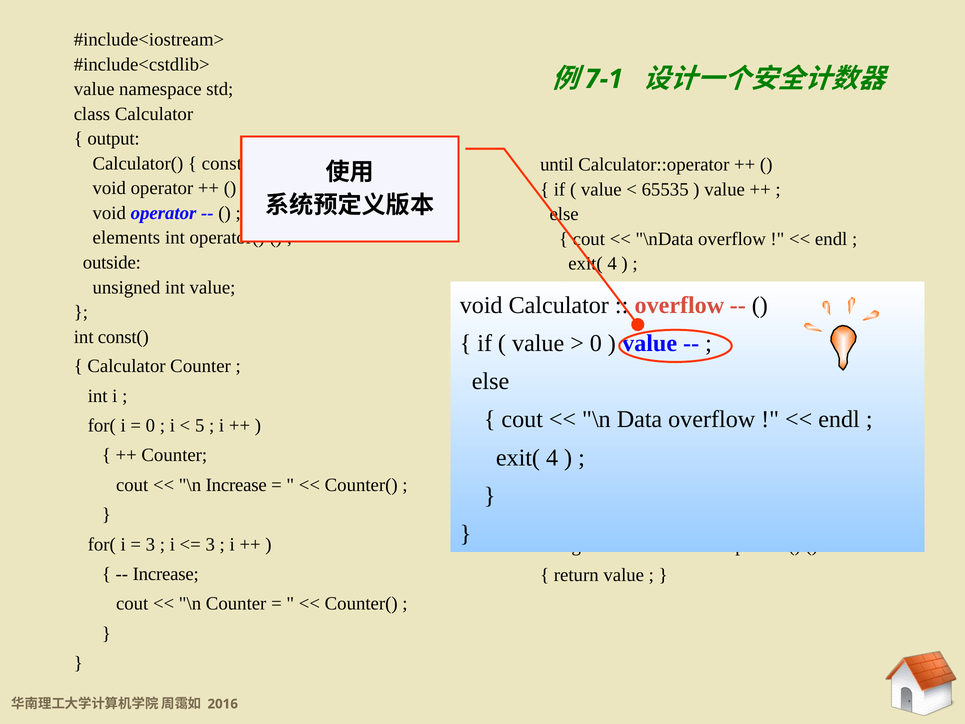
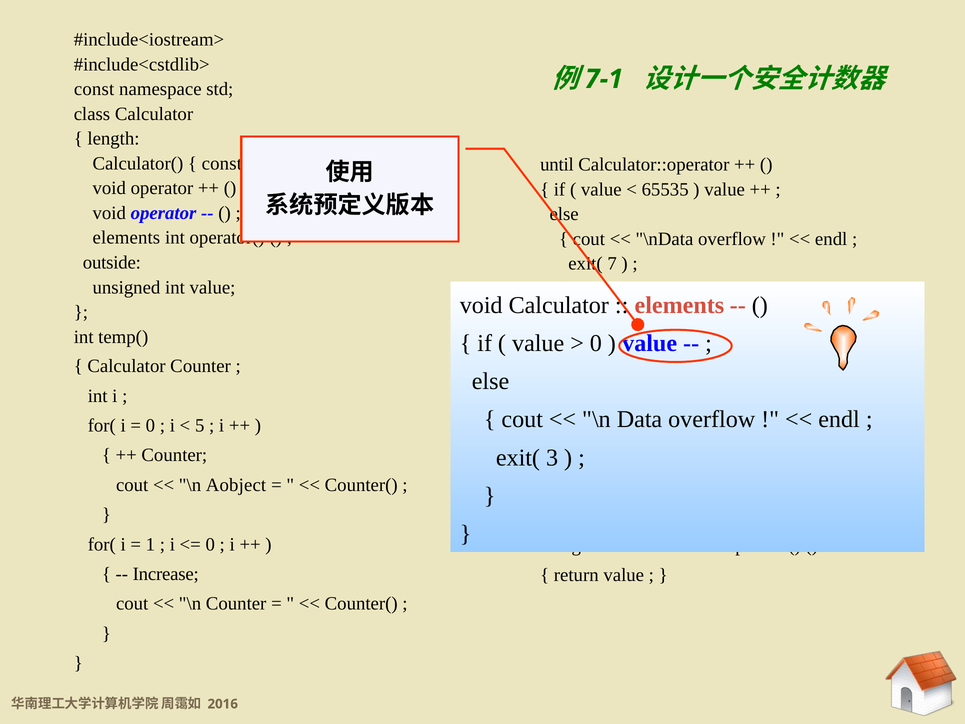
value: value -> const (94, 89)
output: output -> length (113, 139)
4: 4 -> 7 (612, 264)
overflow: overflow -> elements (679, 305)
const(: const( -> temp( (123, 337)
4: 4 -> 3 (552, 457)
\n Increase: Increase -> Aobject (236, 485)
3: 3 -> 1 (150, 544)
3: 3 -> 0 (210, 544)
